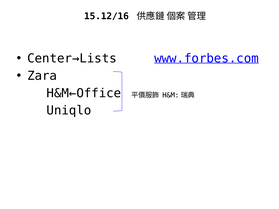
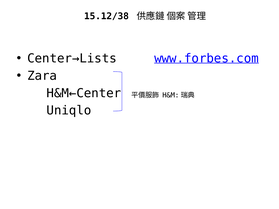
15.12/16: 15.12/16 -> 15.12/38 (106, 16)
H&M←Office: H&M←Office -> H&M←Center (84, 93)
